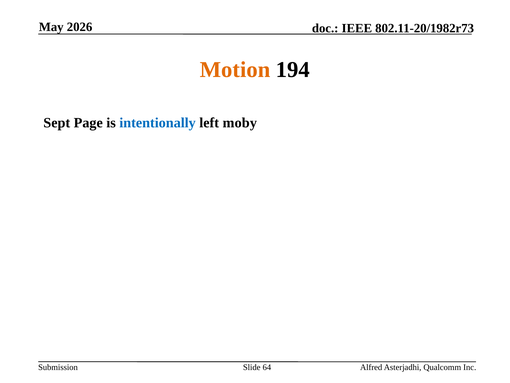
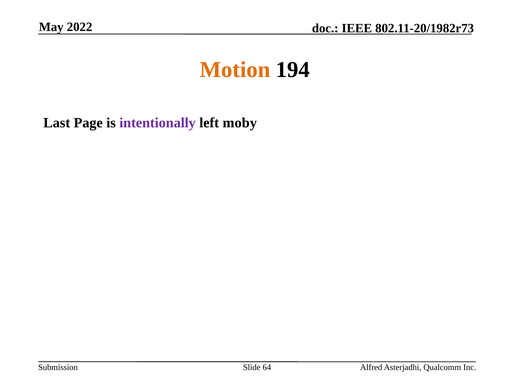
2026: 2026 -> 2022 (80, 27)
Sept: Sept -> Last (57, 123)
intentionally colour: blue -> purple (158, 123)
